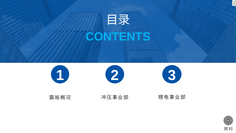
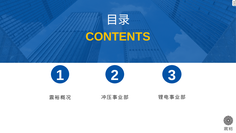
CONTENTS colour: light blue -> yellow (118, 37)
